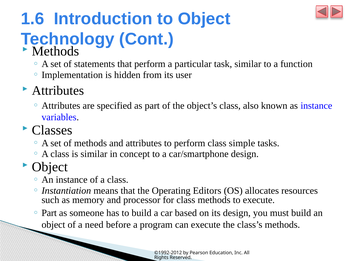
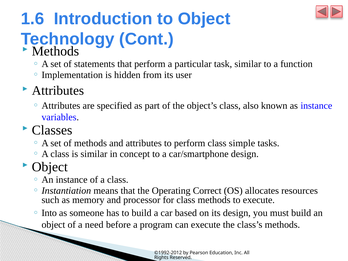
Editors: Editors -> Correct (207, 191)
Part: Part -> Into (49, 213)
